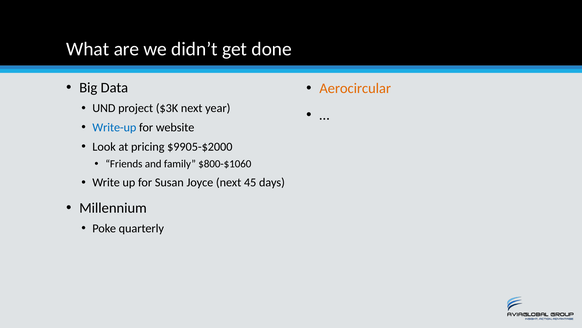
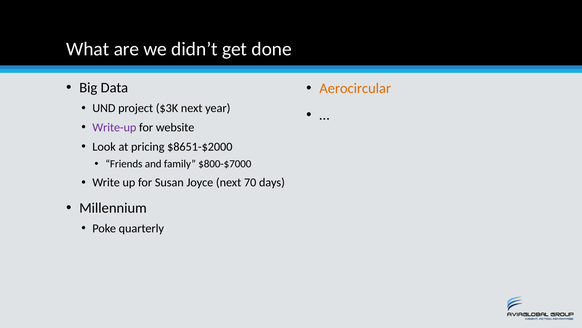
Write-up colour: blue -> purple (114, 127)
$9905-$2000: $9905-$2000 -> $8651-$2000 (200, 146)
$800-$1060: $800-$1060 -> $800-$7000 (225, 164)
45: 45 -> 70 (250, 182)
